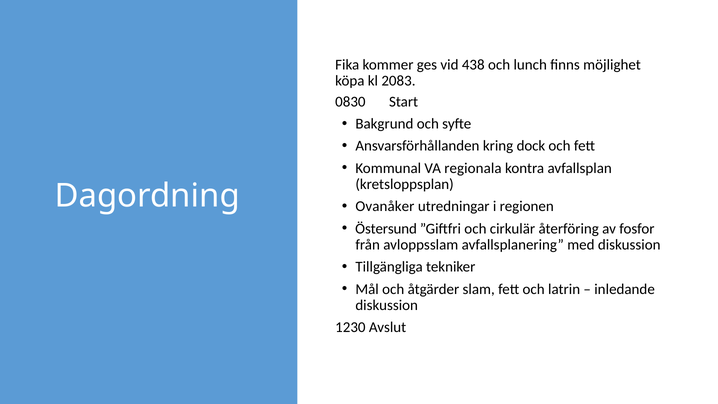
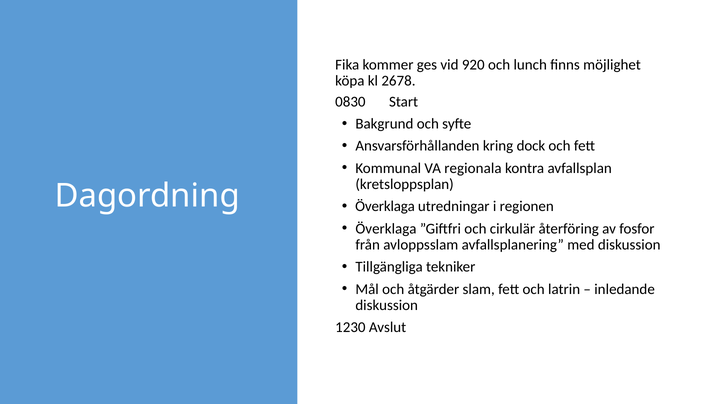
438: 438 -> 920 (473, 65)
2083: 2083 -> 2678 (398, 81)
Ovanåker: Ovanåker -> Överklaga (385, 206)
Östersund: Östersund -> Överklaga (386, 229)
